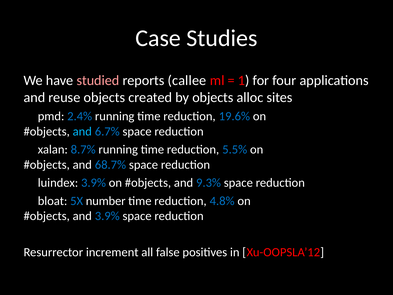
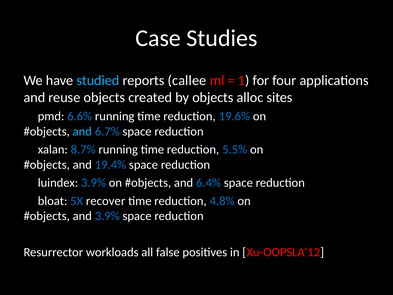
studied colour: pink -> light blue (98, 80)
2.4%: 2.4% -> 6.6% (80, 116)
68.7%: 68.7% -> 19.4% (110, 164)
9.3%: 9.3% -> 6.4% (209, 183)
number: number -> recover (106, 201)
increment: increment -> workloads (112, 252)
